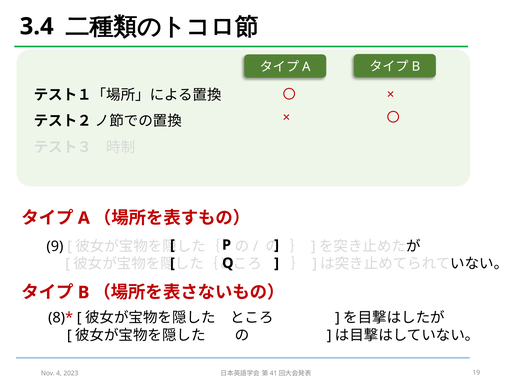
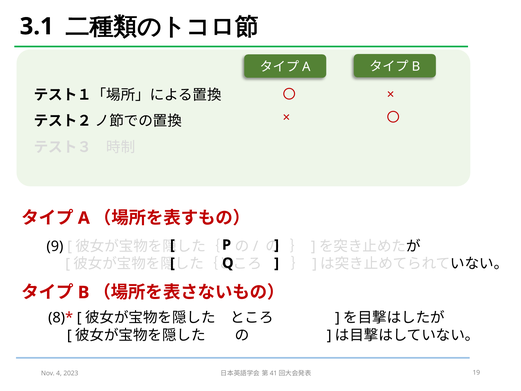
3.4: 3.4 -> 3.1 (37, 26)
